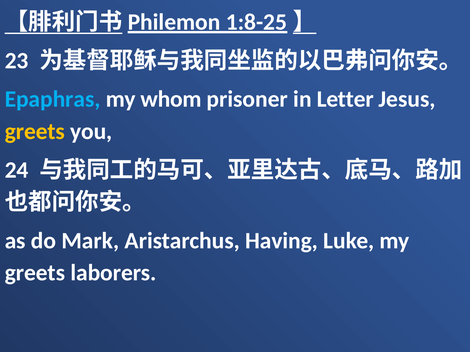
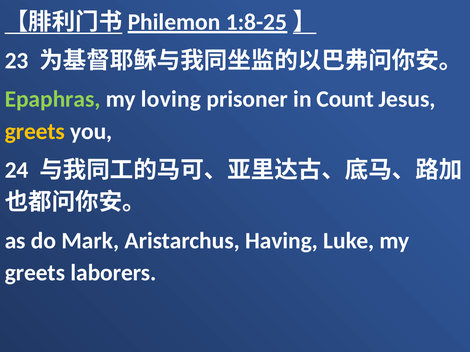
Epaphras colour: light blue -> light green (53, 99)
whom: whom -> loving (171, 99)
Letter: Letter -> Count (345, 99)
